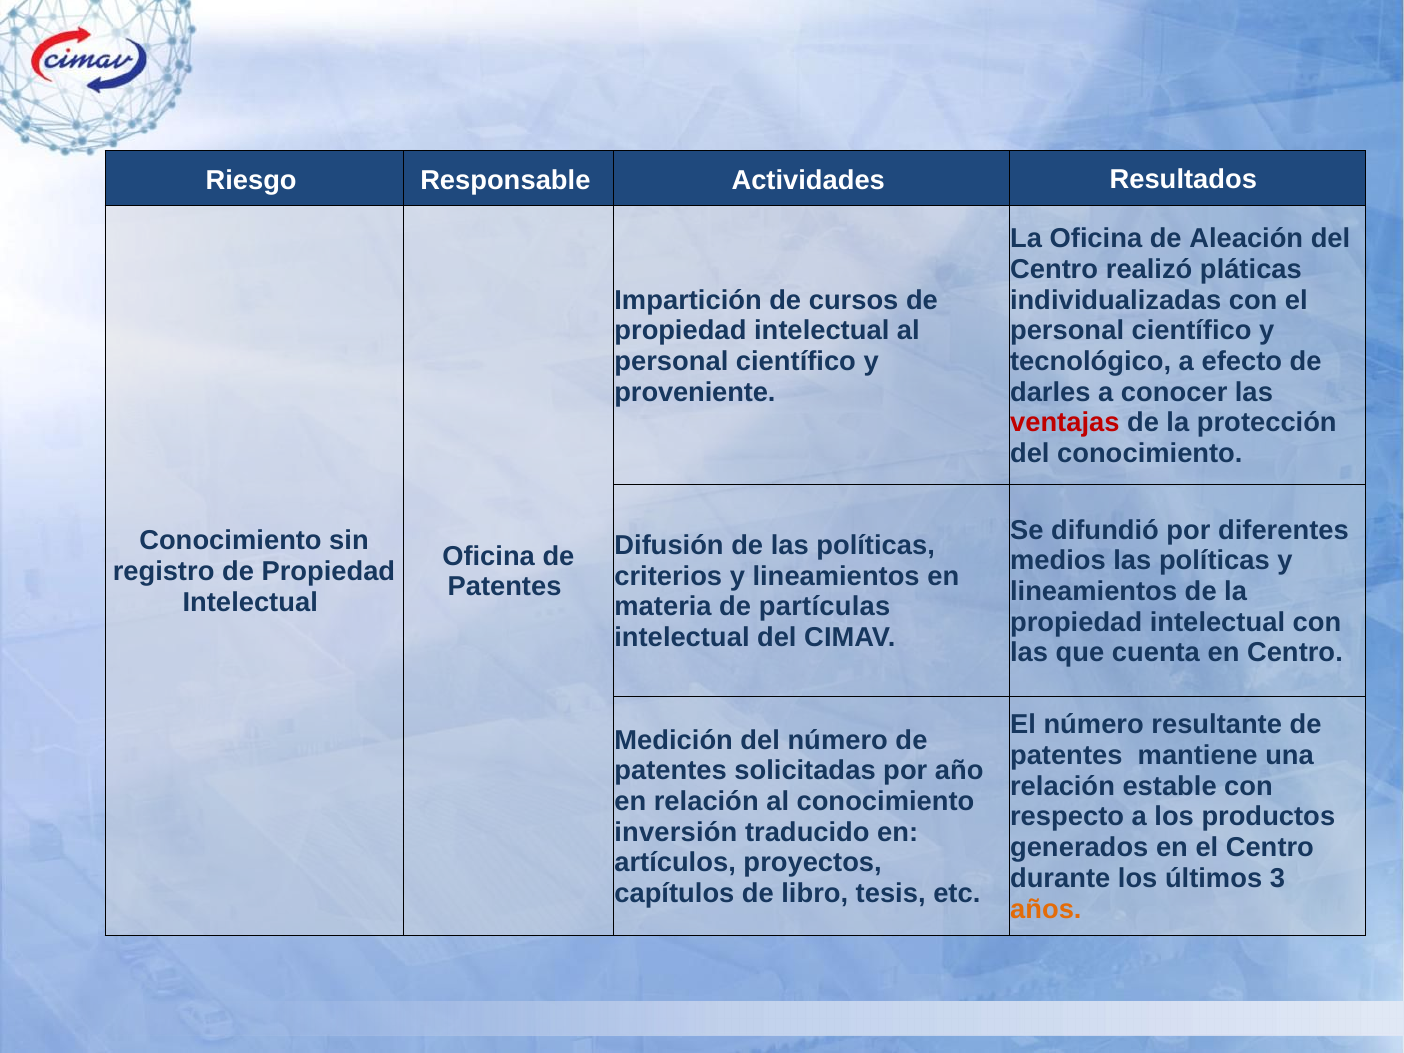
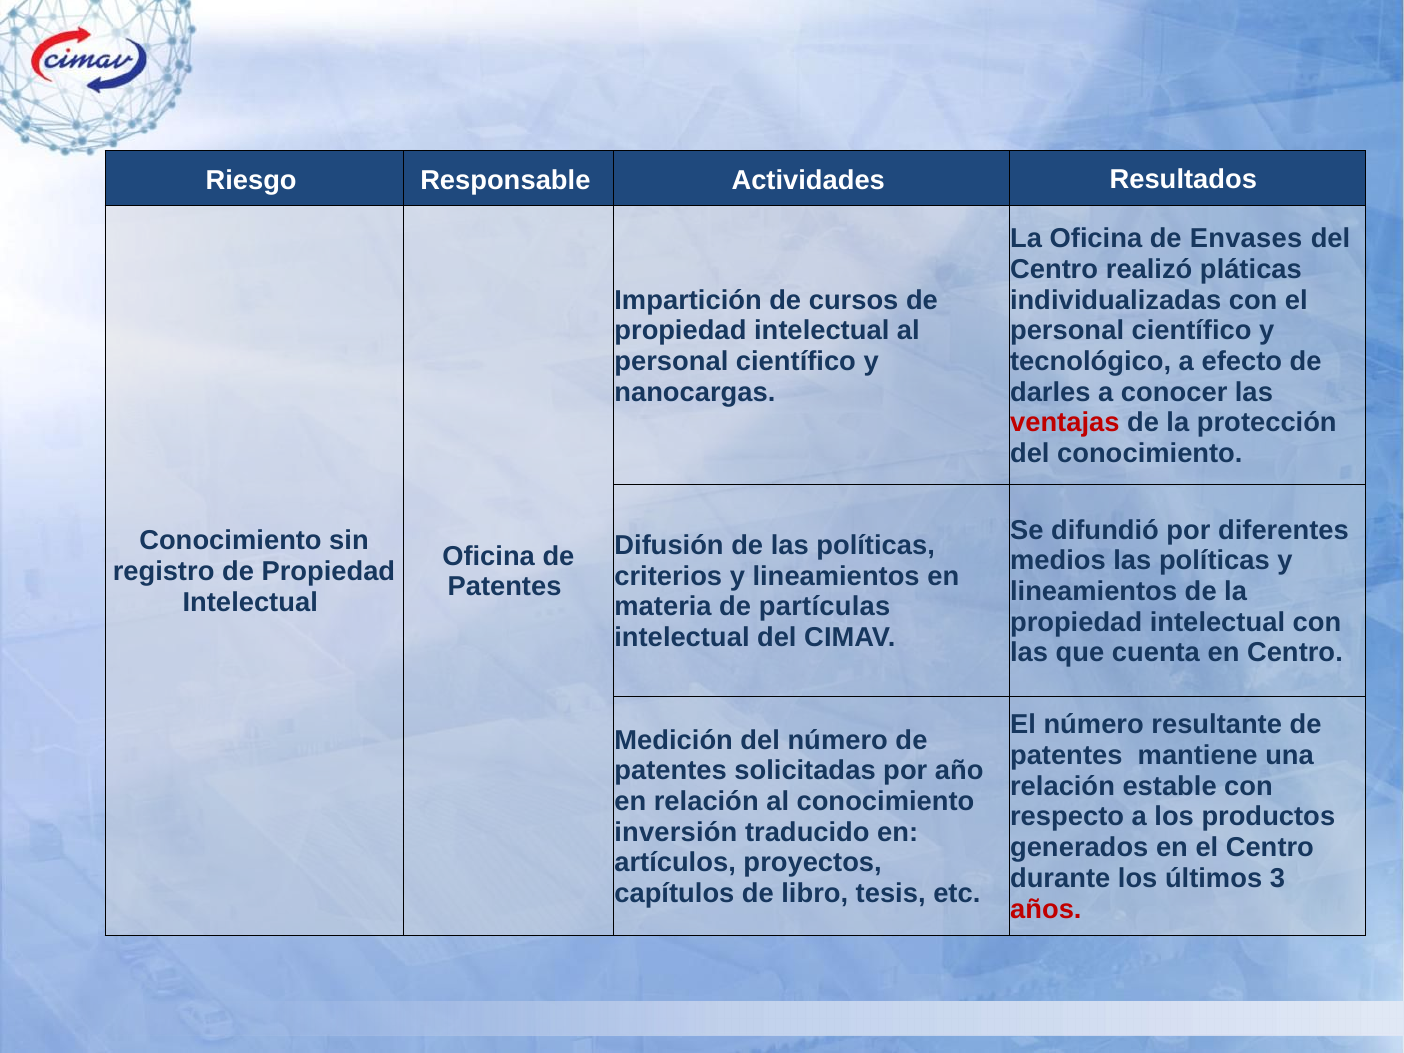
Aleación: Aleación -> Envases (1246, 239)
proveniente: proveniente -> nanocargas (695, 392)
años colour: orange -> red (1046, 909)
